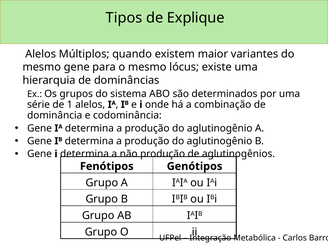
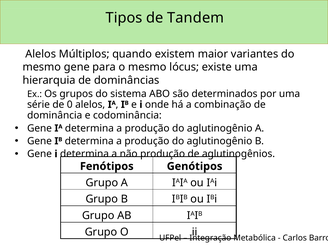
Explique: Explique -> Tandem (196, 18)
1: 1 -> 0 (70, 105)
